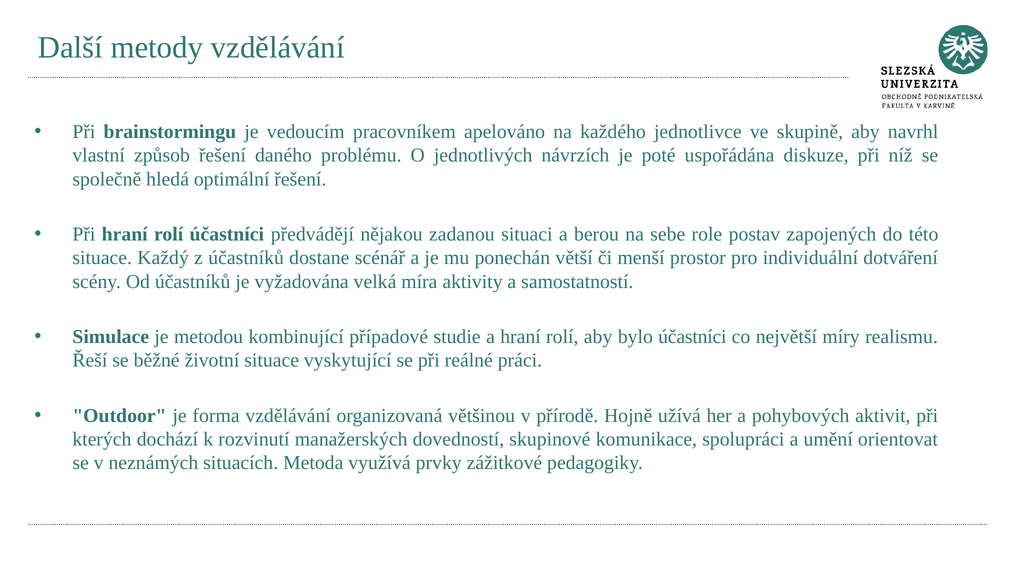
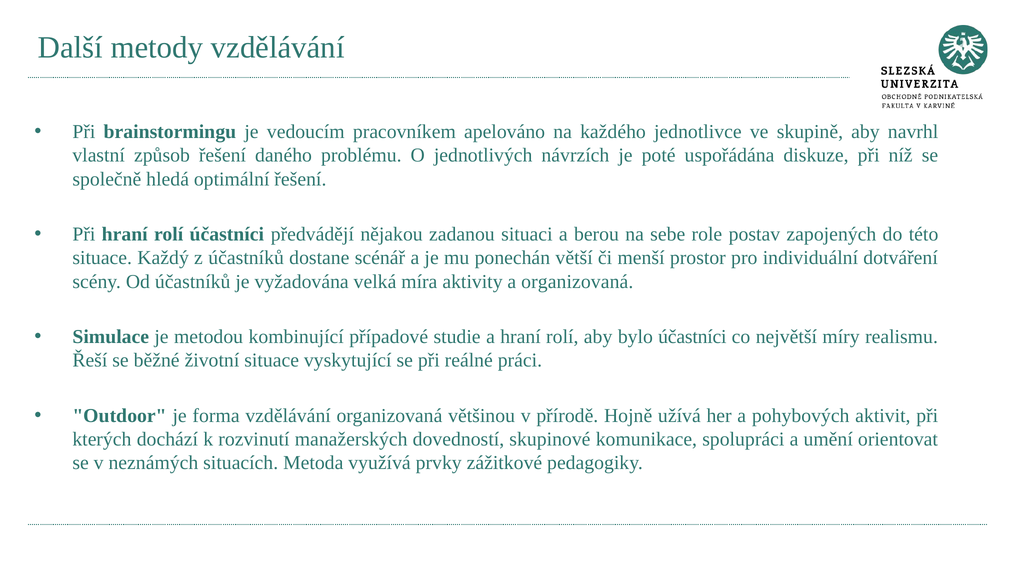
a samostatností: samostatností -> organizovaná (577, 281)
